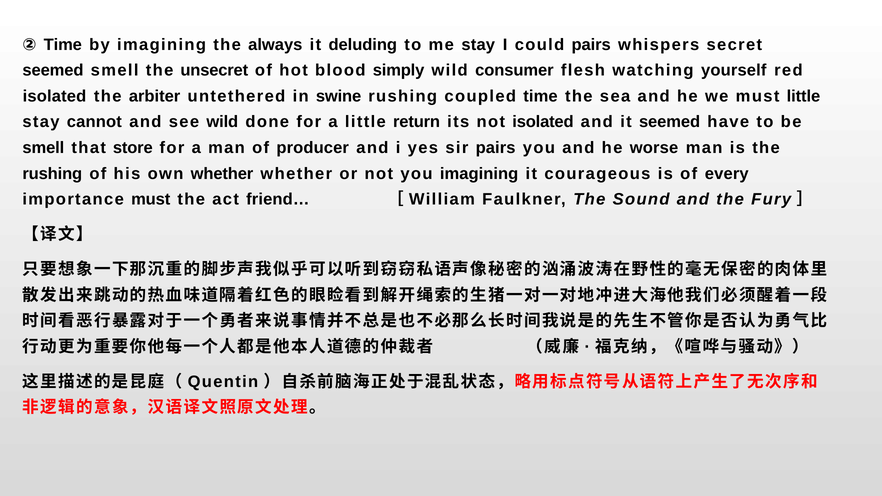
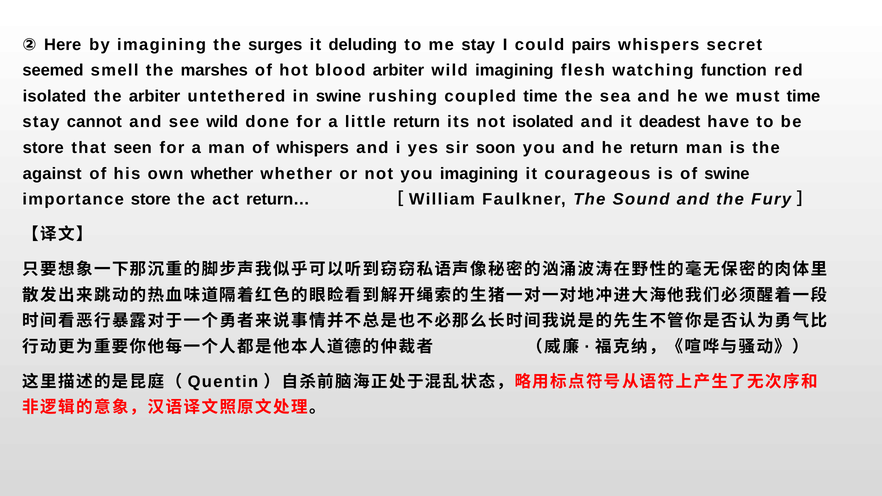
② Time: Time -> Here (63, 45)
always: always -> surges (275, 45)
unsecret: unsecret -> marshes (214, 70)
blood simply: simply -> arbiter (398, 70)
wild consumer: consumer -> imagining (514, 70)
yourself: yourself -> function (734, 70)
must little: little -> time (803, 96)
it seemed: seemed -> deadest (670, 122)
smell: smell -> store (43, 148)
store: store -> seen (133, 148)
of producer: producer -> whispers (313, 148)
sir pairs: pairs -> soon (496, 148)
he worse: worse -> return (654, 148)
rushing: rushing -> against (52, 174)
of every: every -> swine (727, 174)
importance must: must -> store (151, 199)
friend…: friend… -> return… (278, 199)
